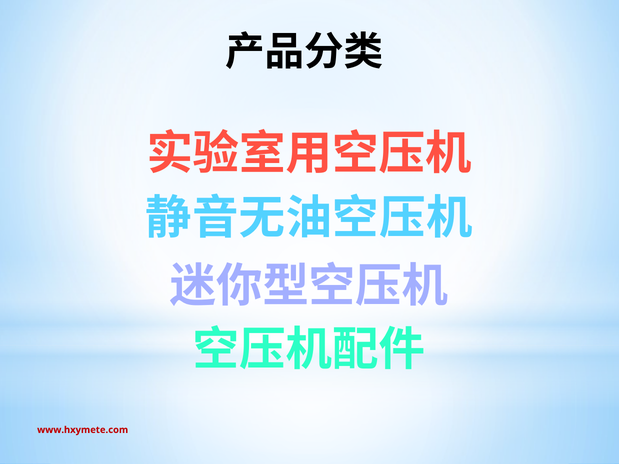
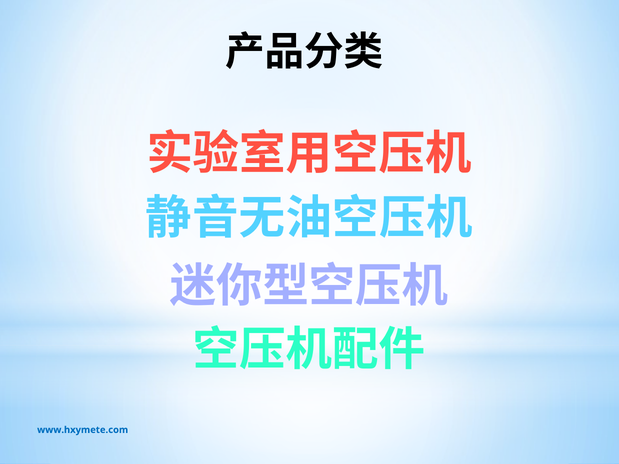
www.hxymete.com colour: red -> blue (83, 430)
